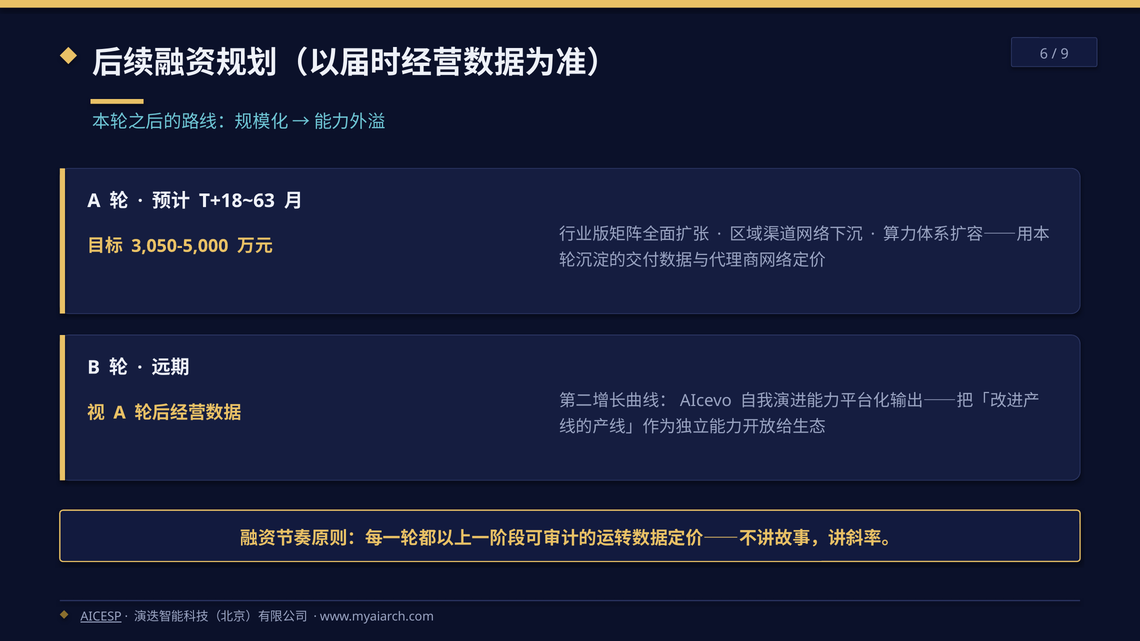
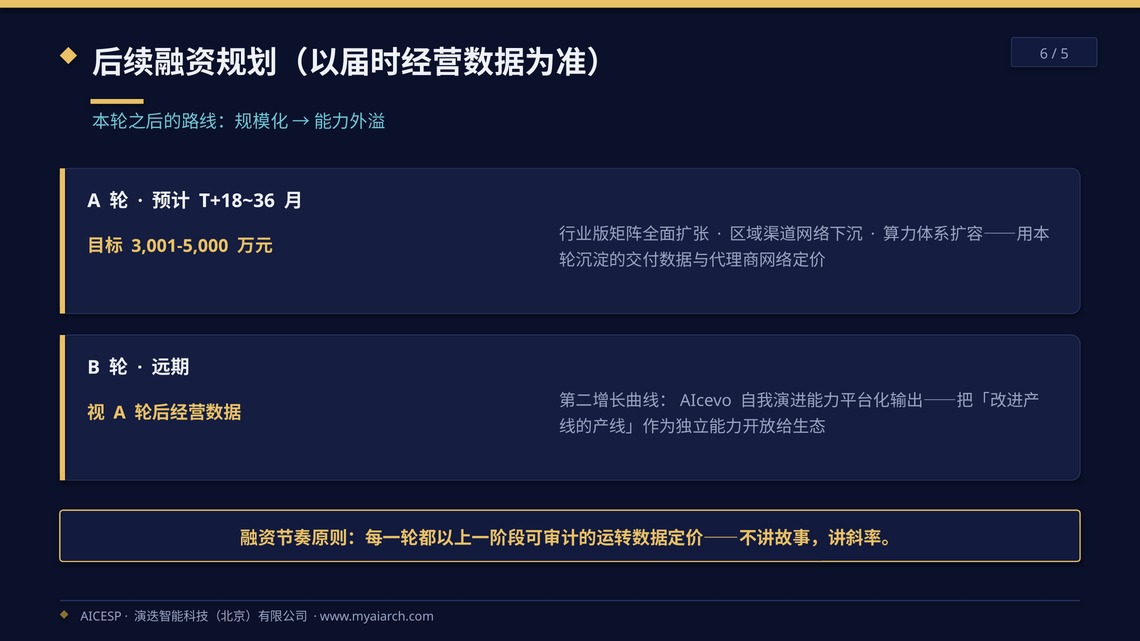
9: 9 -> 5 (1065, 54)
T+18~63: T+18~63 -> T+18~36 (237, 201)
3,050-5,000: 3,050-5,000 -> 3,001-5,000 (180, 246)
AICESP underline: present -> none (101, 617)
